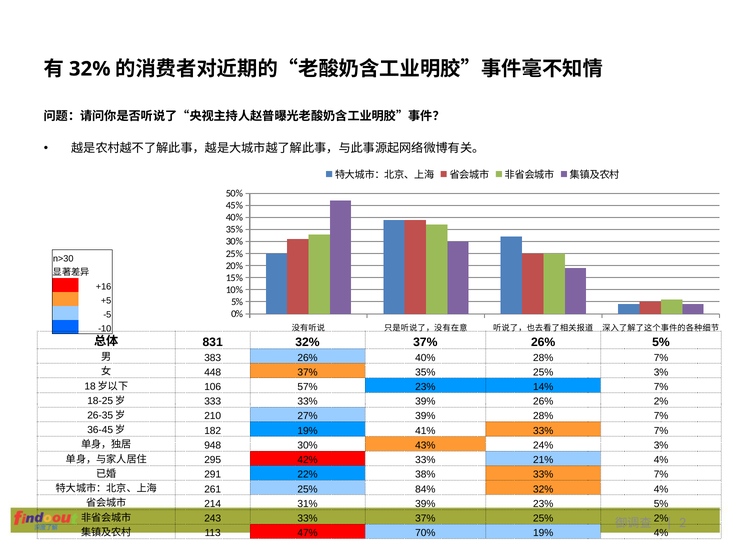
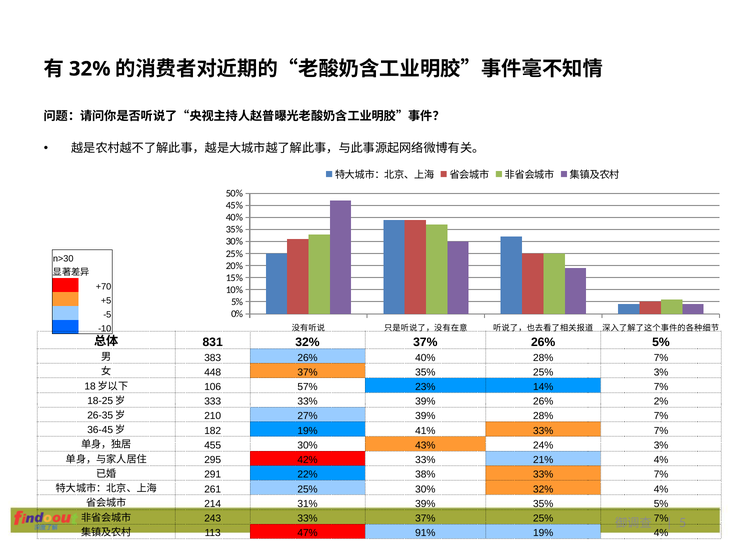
+16: +16 -> +70 (104, 287)
948: 948 -> 455 (213, 446)
261 25% 84%: 84% -> 30% (425, 490)
39% 23%: 23% -> 35% (543, 504)
25% 2%: 2% -> 7% (661, 519)
2: 2 -> 5 (683, 523)
70%: 70% -> 91% (425, 534)
